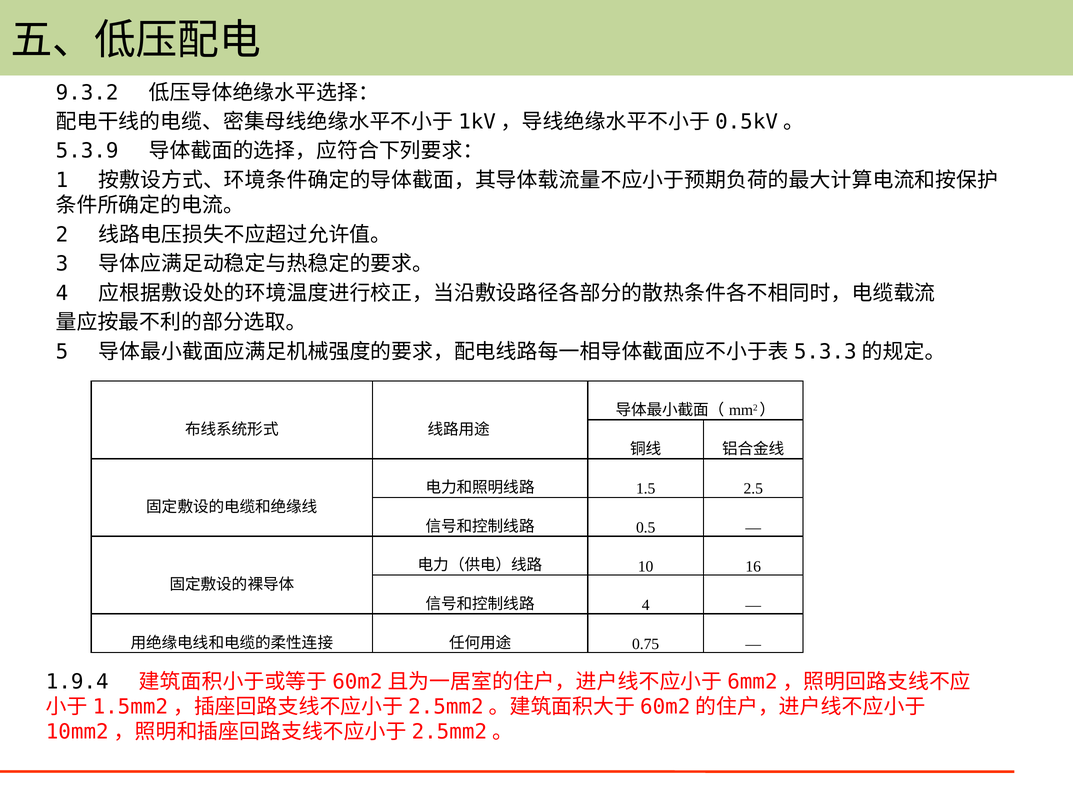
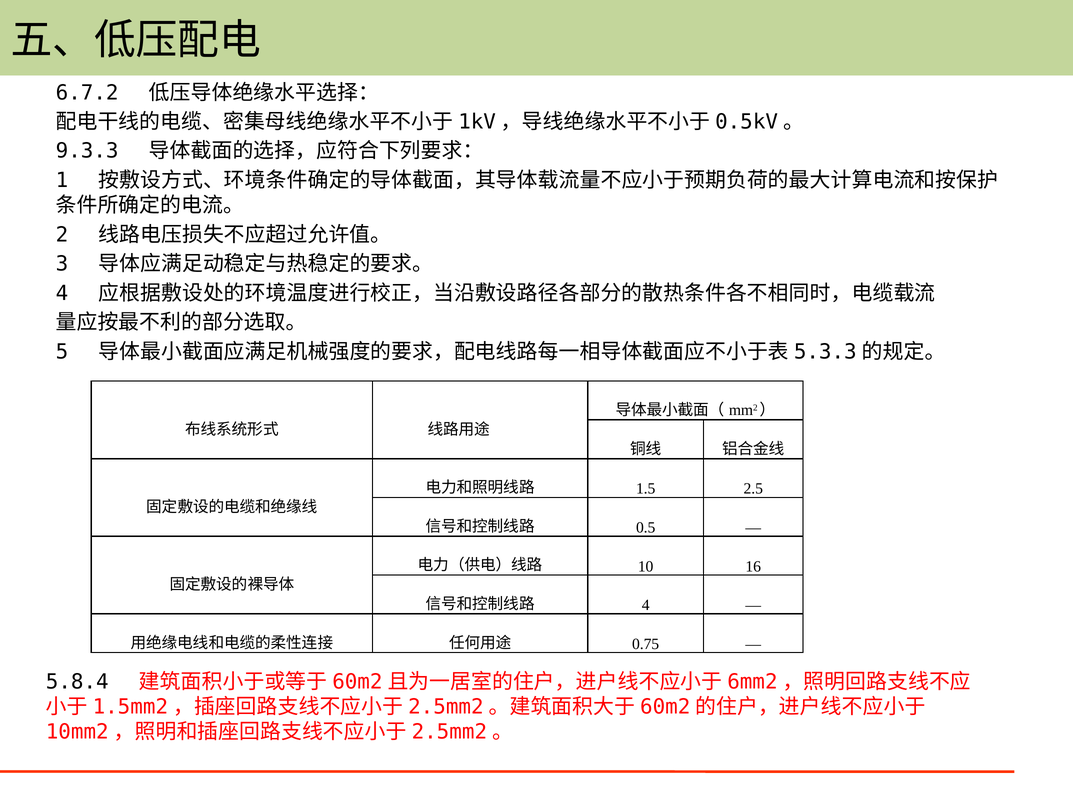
9.3.2: 9.3.2 -> 6.7.2 (87, 93)
5.3.9: 5.3.9 -> 9.3.3 (87, 151)
1.9.4: 1.9.4 -> 5.8.4 (77, 682)
